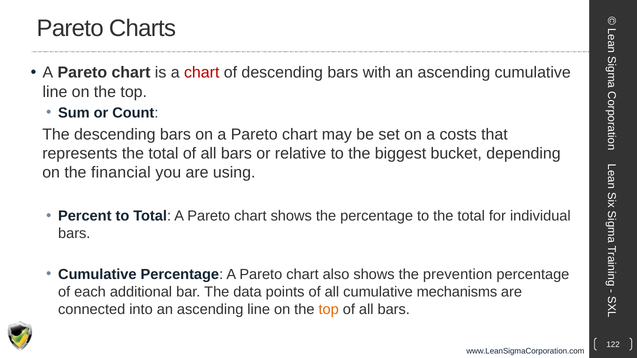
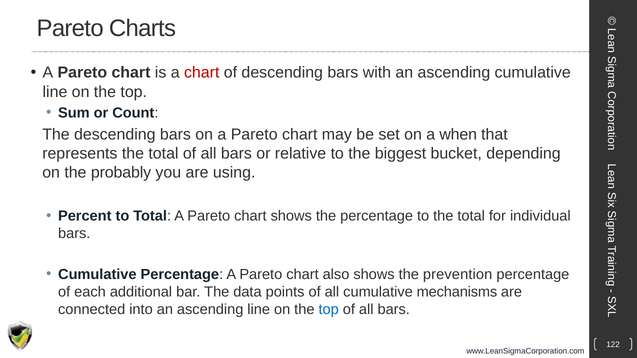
costs: costs -> when (458, 135)
financial: financial -> probably (121, 173)
top colour: orange -> blue (329, 310)
